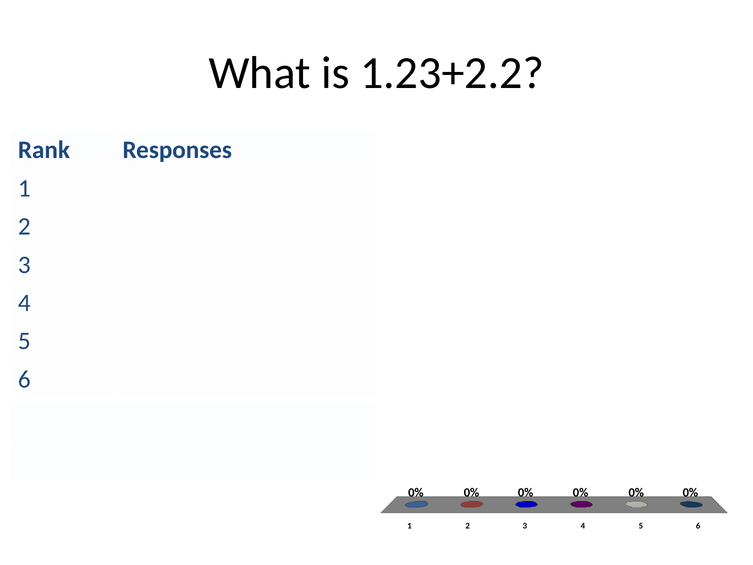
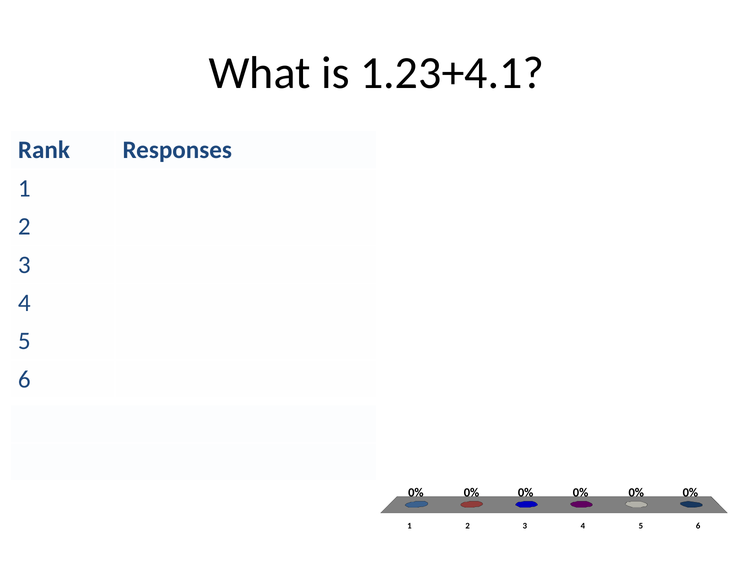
1.23+2.2: 1.23+2.2 -> 1.23+4.1 (452, 73)
